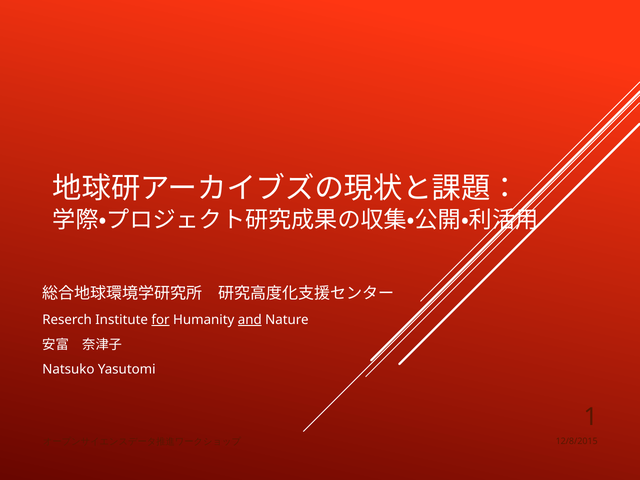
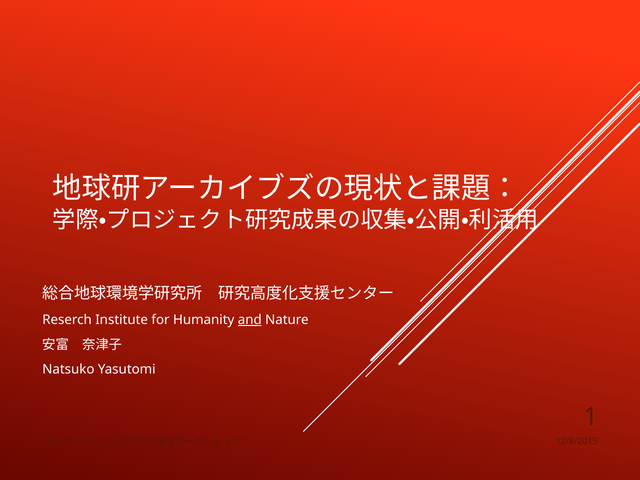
for underline: present -> none (161, 320)
